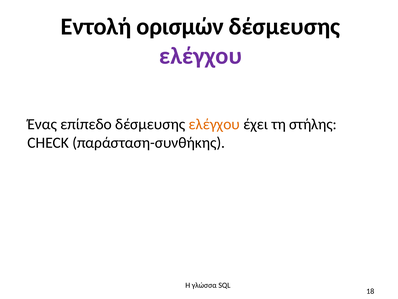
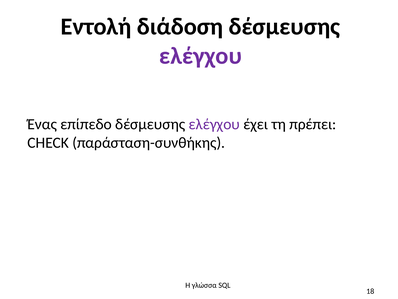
ορισμών: ορισμών -> διάδοση (180, 26)
ελέγχου colour: orange -> purple (214, 124)
στήλης: στήλης -> πρέπει (313, 124)
